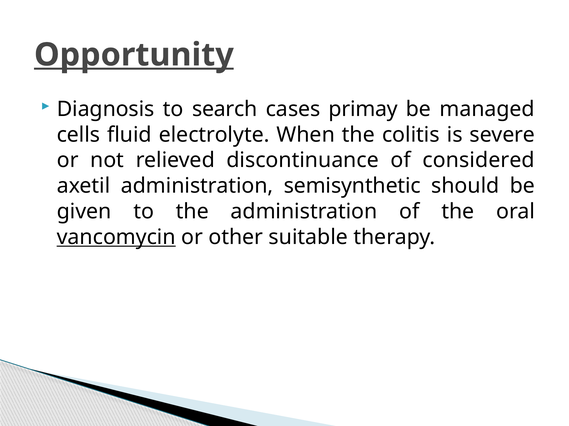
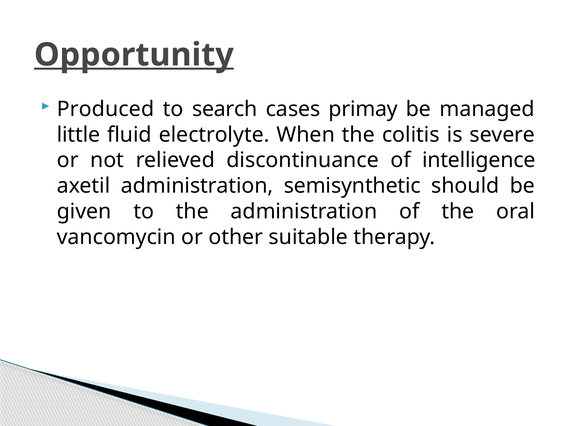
Diagnosis: Diagnosis -> Produced (106, 109)
cells: cells -> little (78, 135)
considered: considered -> intelligence (479, 161)
vancomycin underline: present -> none (116, 237)
